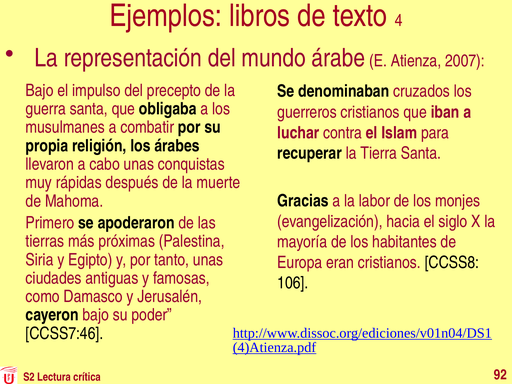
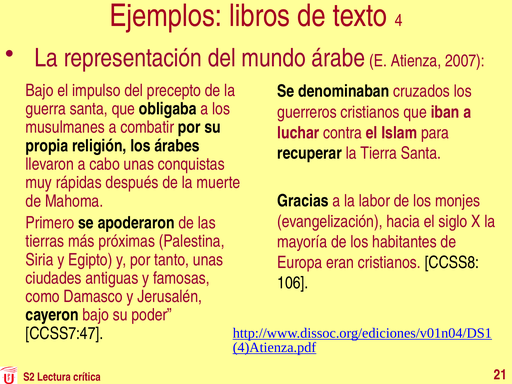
CCSS7:46: CCSS7:46 -> CCSS7:47 (64, 333)
92: 92 -> 21 (500, 375)
